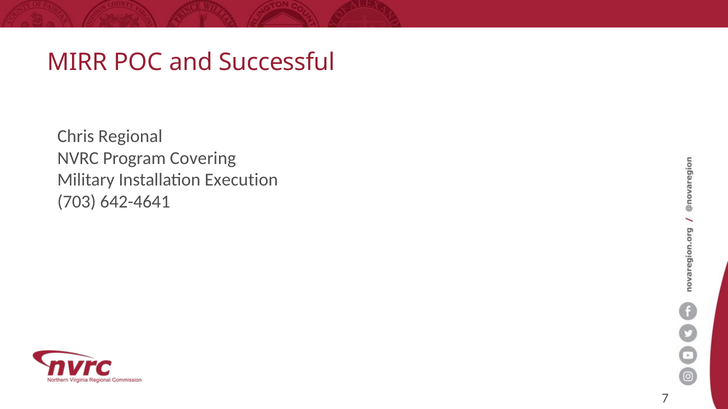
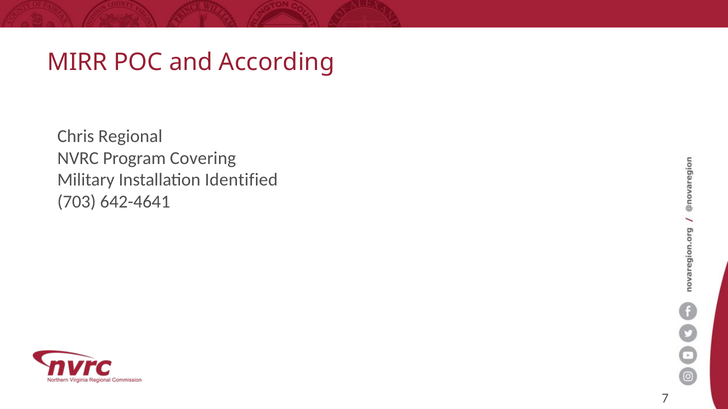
Successful: Successful -> According (277, 62)
Execution: Execution -> Identified (241, 180)
